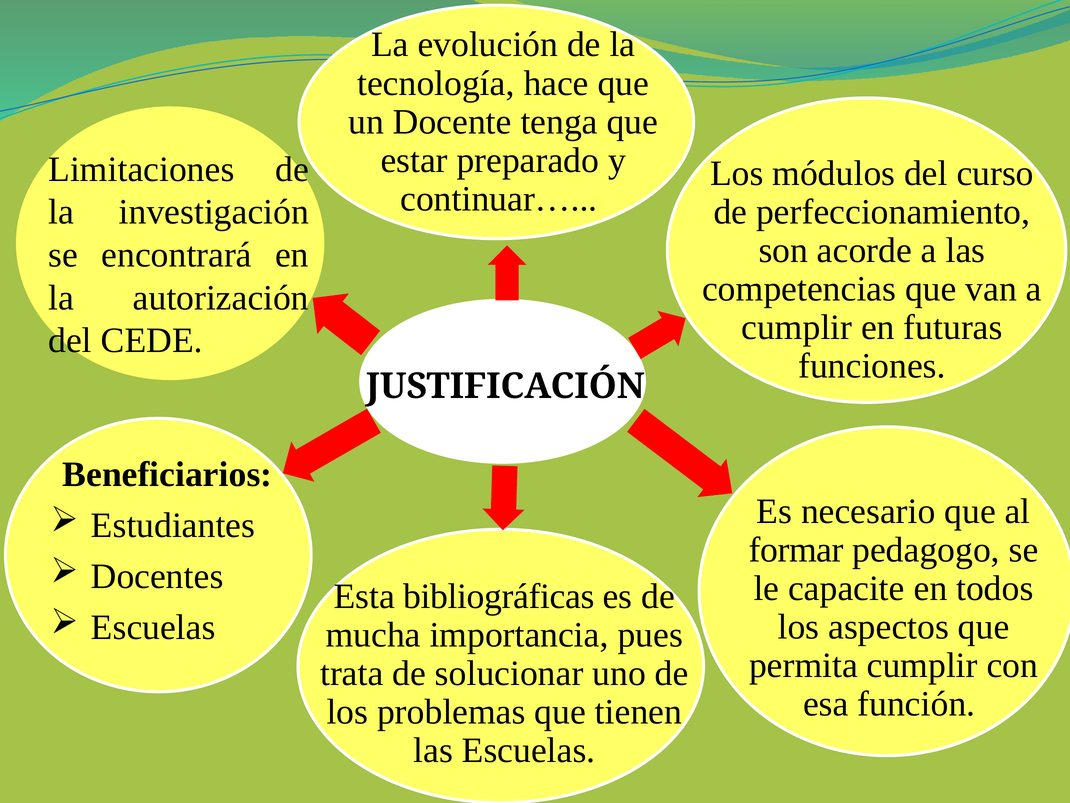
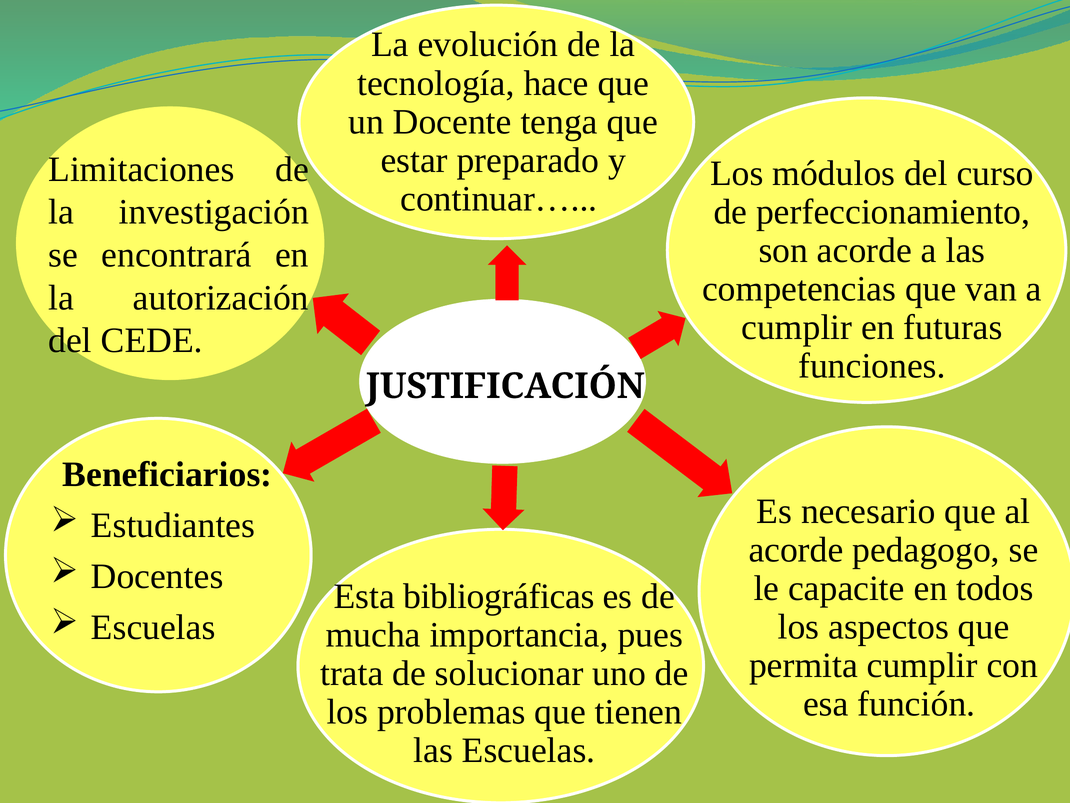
formar: formar -> acorde (796, 550)
